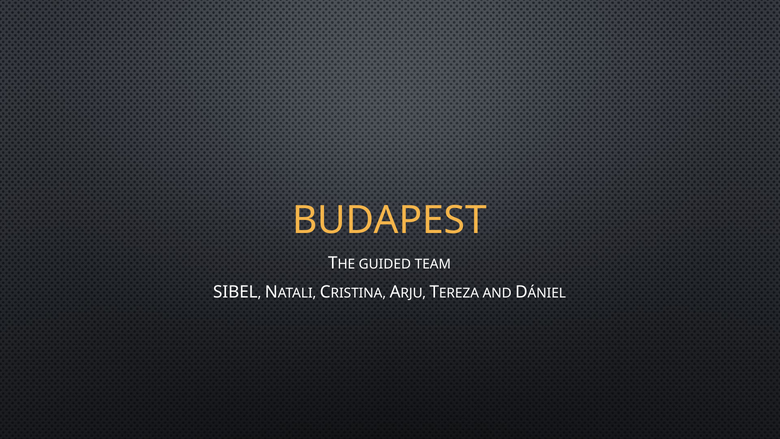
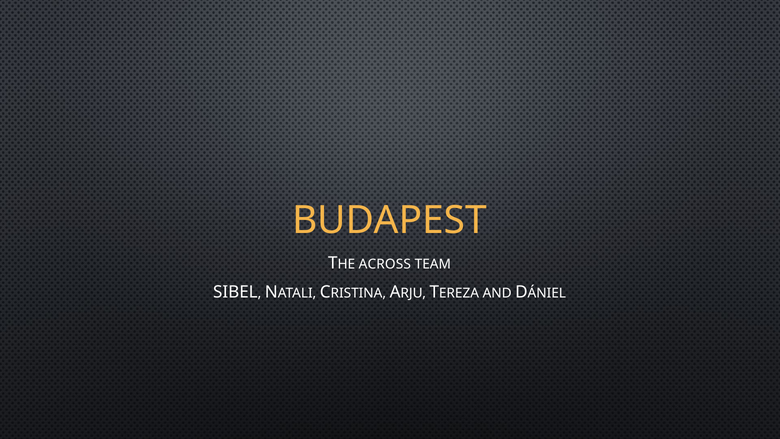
GUIDED: GUIDED -> ACROSS (385, 264)
